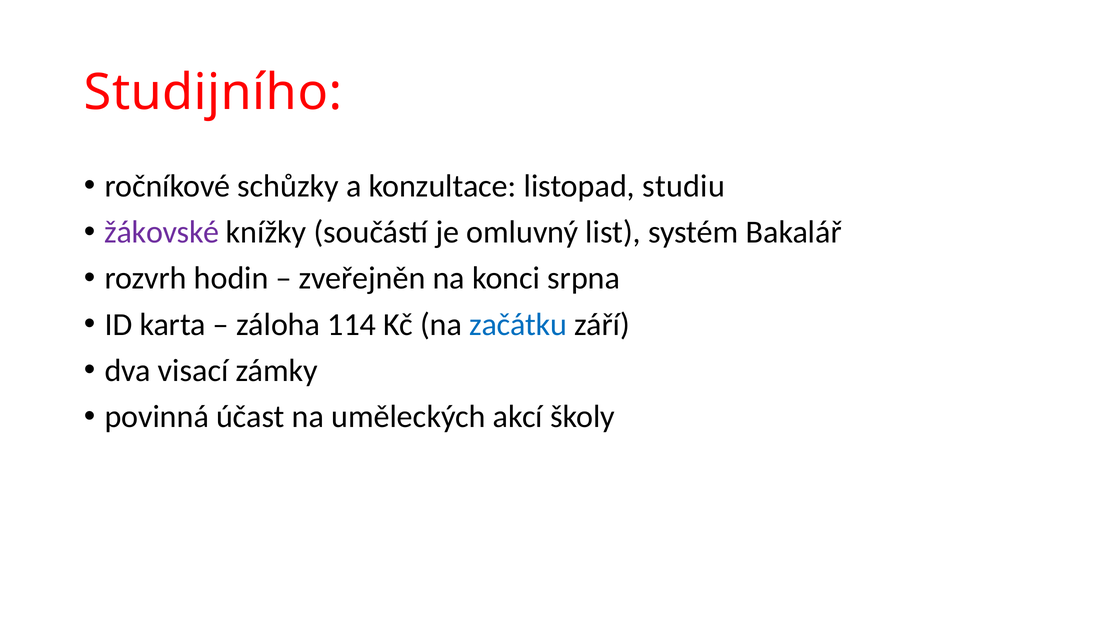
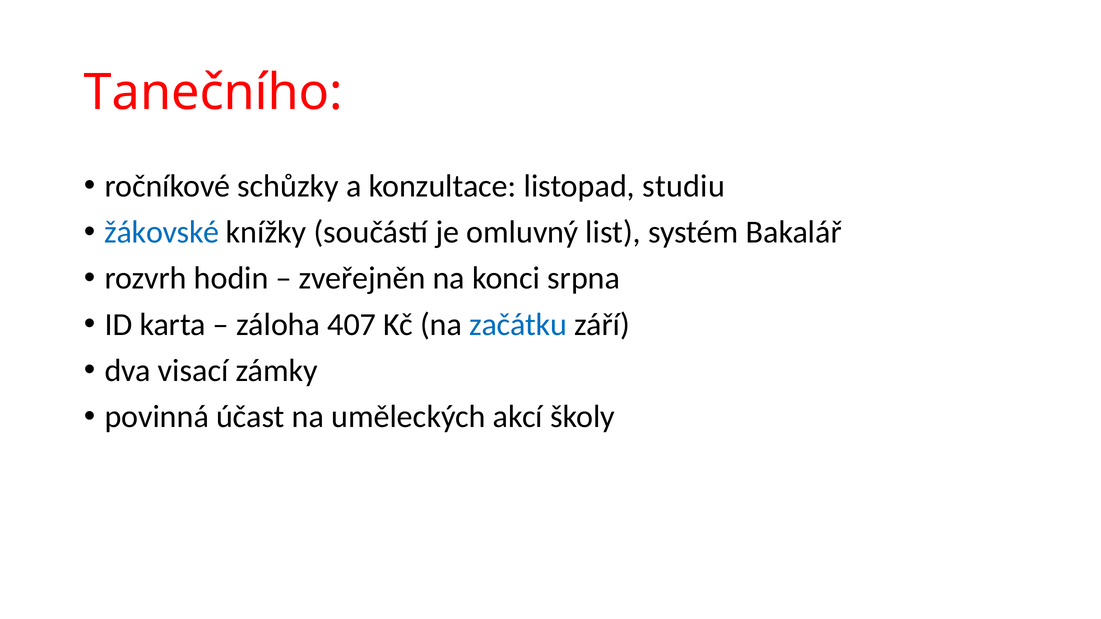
Studijního: Studijního -> Tanečního (213, 92)
žákovské colour: purple -> blue (162, 232)
114: 114 -> 407 (352, 325)
